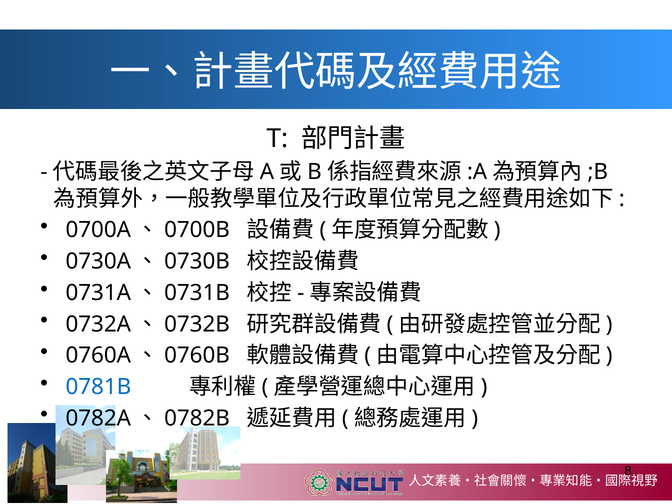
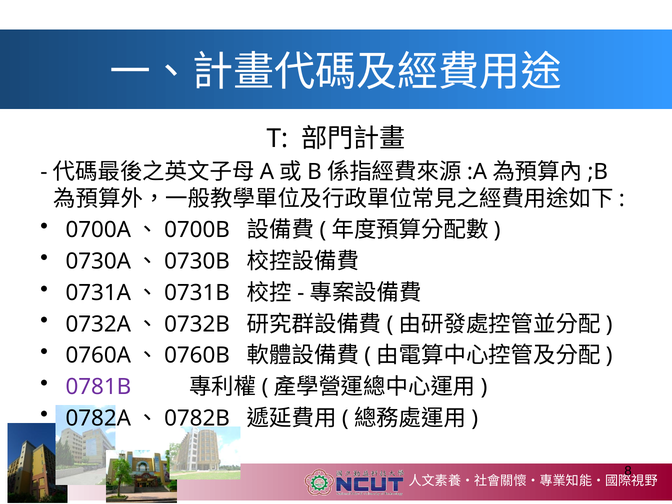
0781B colour: blue -> purple (98, 387)
